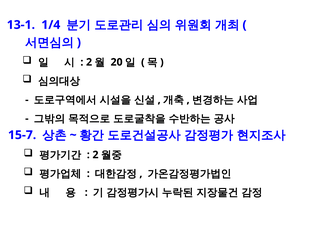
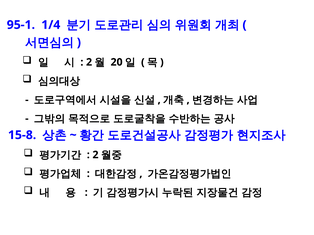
13-1: 13-1 -> 95-1 (21, 25)
15-7: 15-7 -> 15-8 (22, 135)
